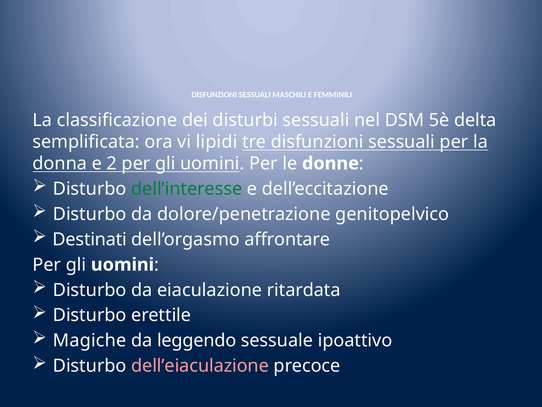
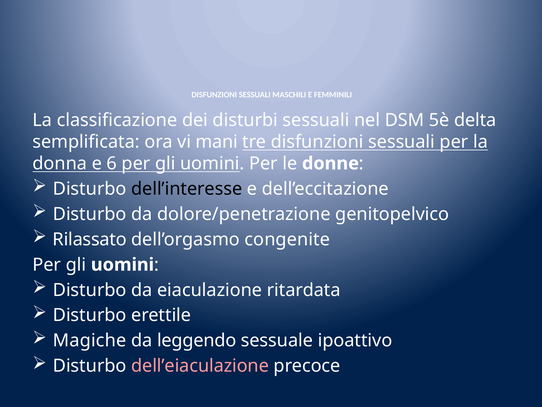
lipidi: lipidi -> mani (217, 142)
2: 2 -> 6 (112, 163)
dell’interesse colour: green -> black (187, 189)
Destinati: Destinati -> Rilassato (90, 239)
affrontare: affrontare -> congenite (287, 239)
